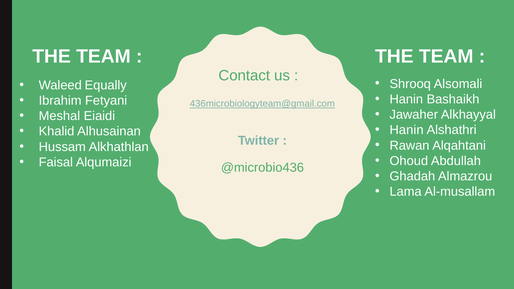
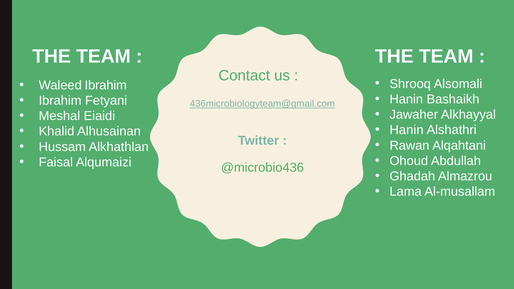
Waleed Equally: Equally -> Ibrahim (106, 85)
